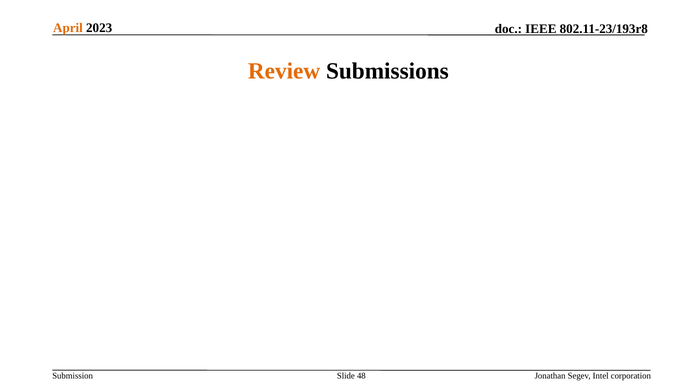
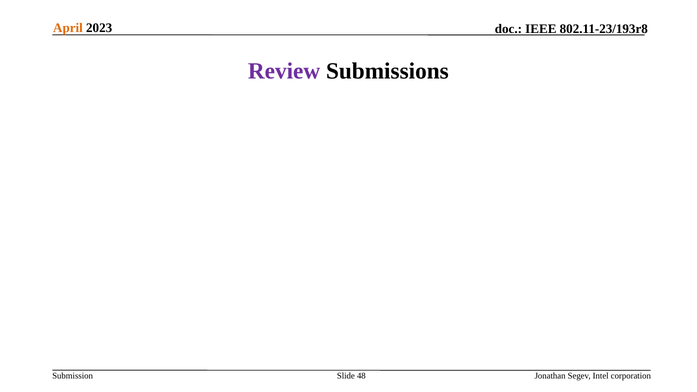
Review colour: orange -> purple (284, 71)
